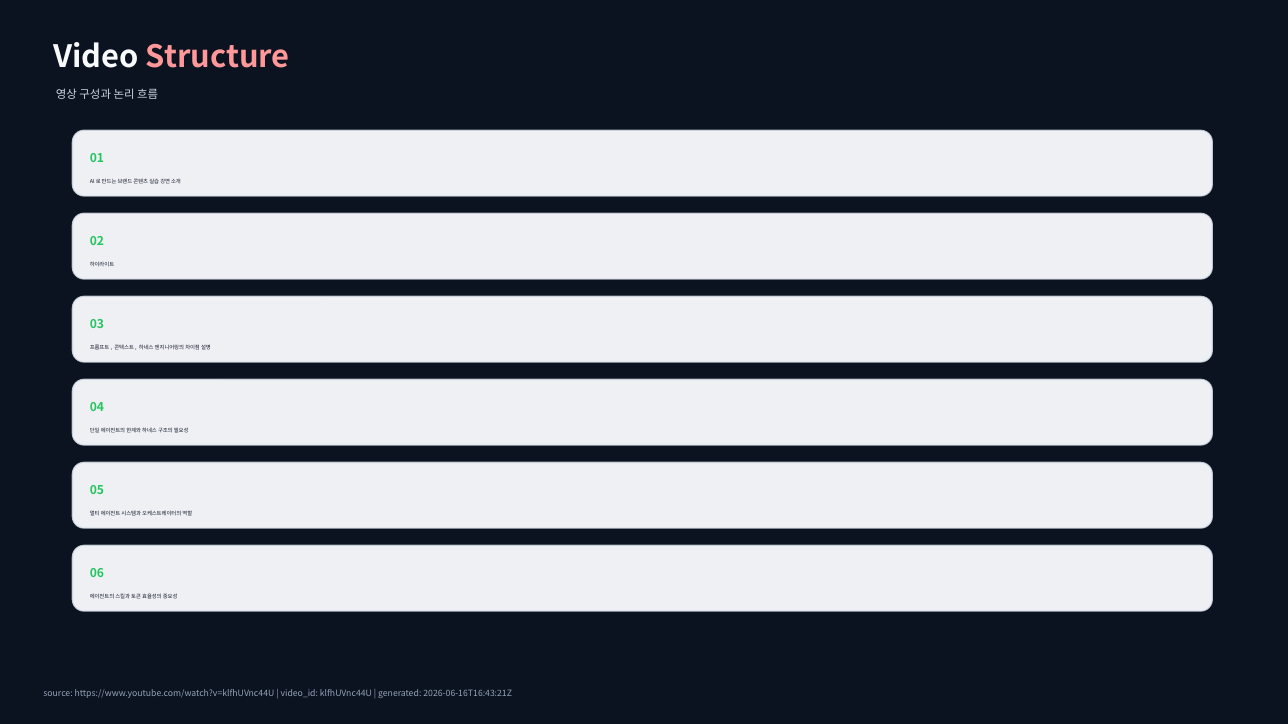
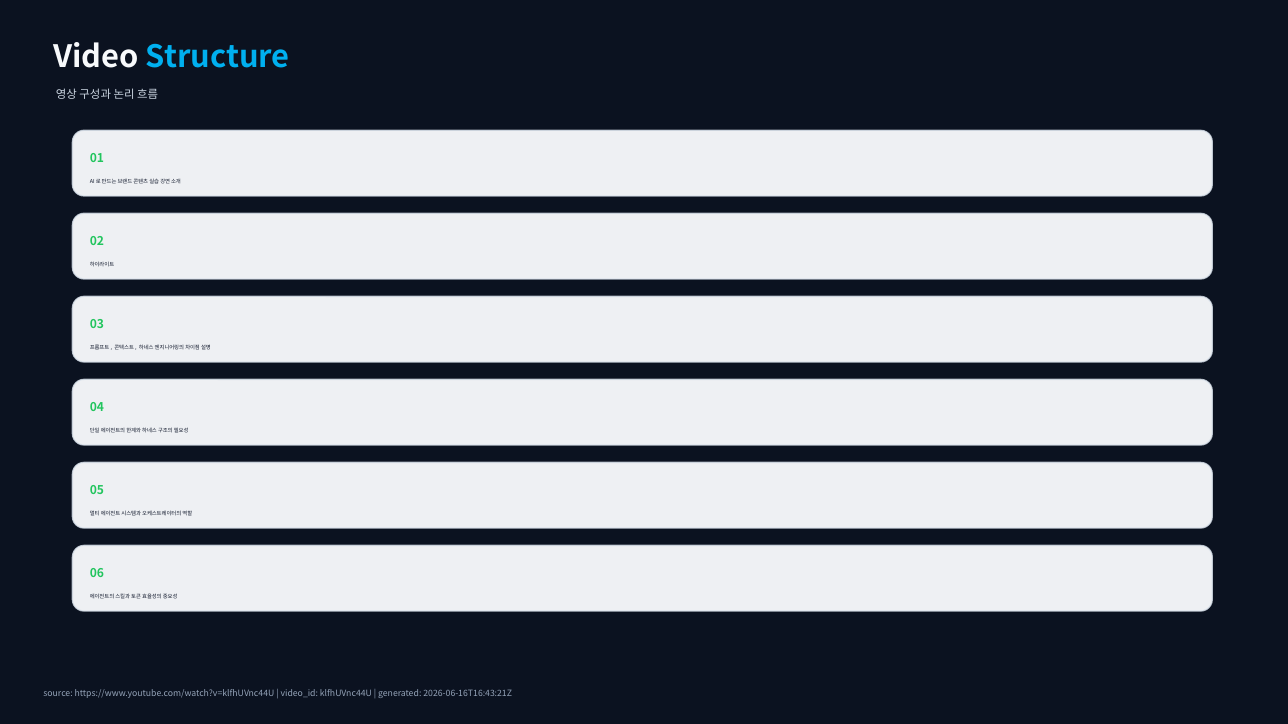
Structure colour: pink -> light blue (218, 58)
